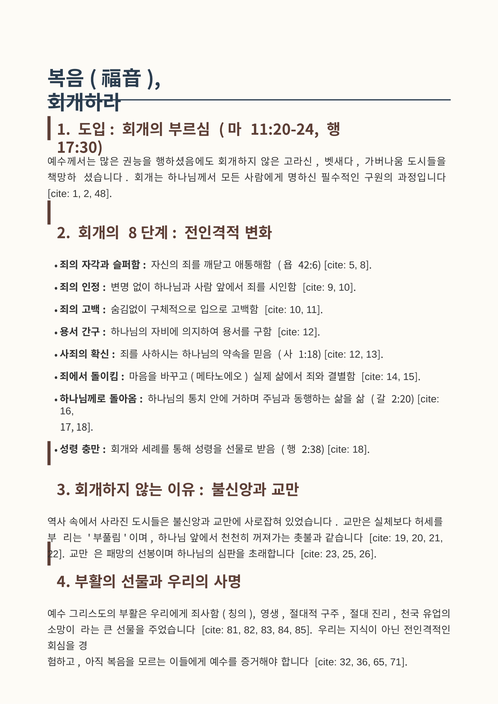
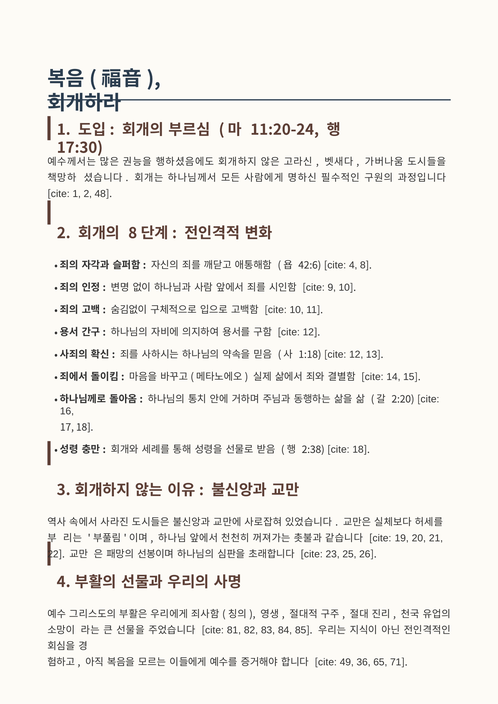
cite 5: 5 -> 4 (353, 266)
32: 32 -> 49 (347, 663)
